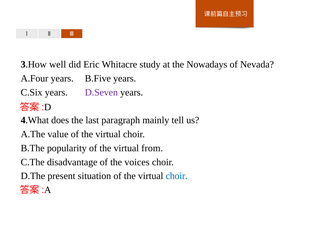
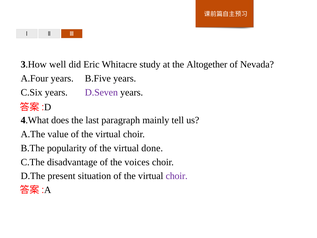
Nowadays: Nowadays -> Altogether (207, 64)
from: from -> done (152, 148)
choir colour: blue -> purple (177, 176)
